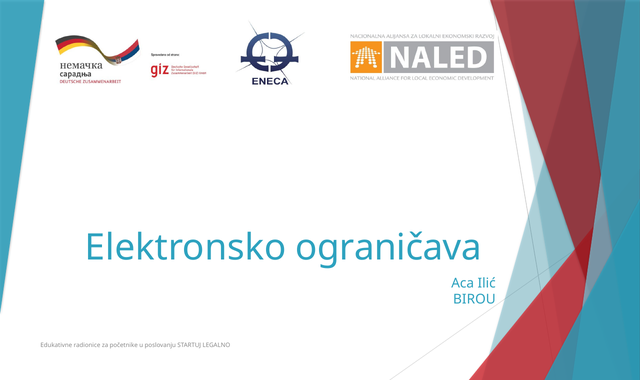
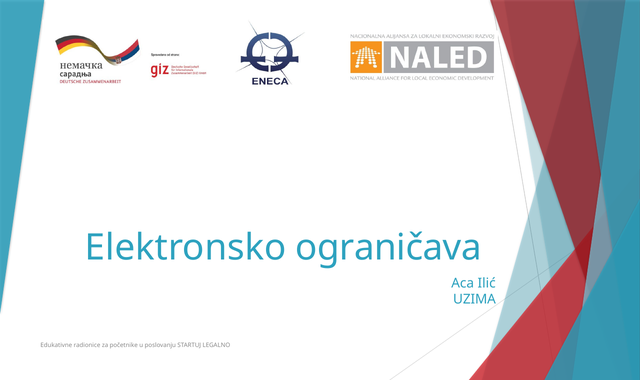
BIROU: BIROU -> UZIMA (474, 300)
